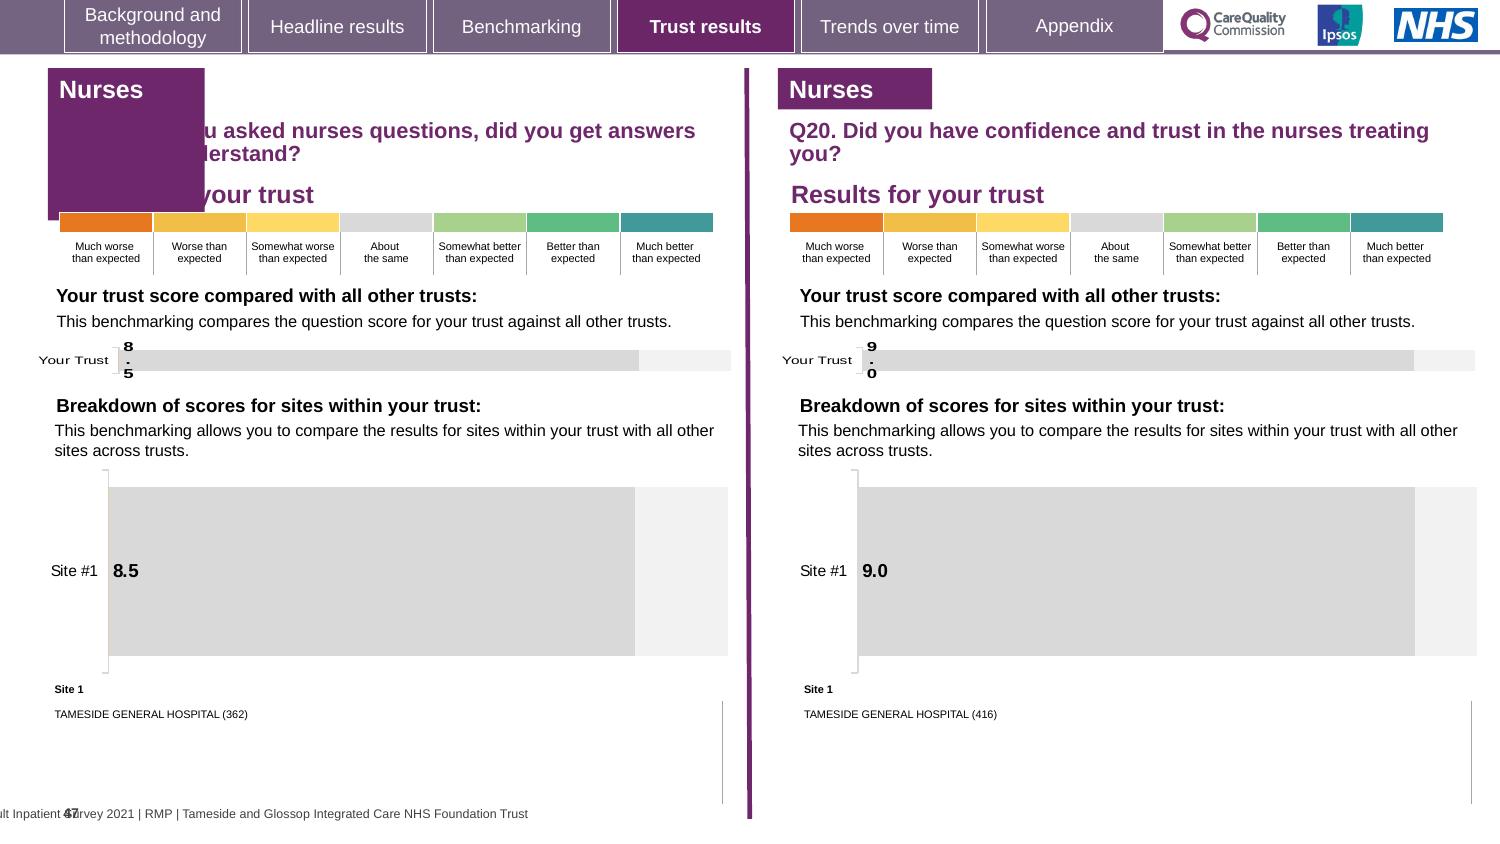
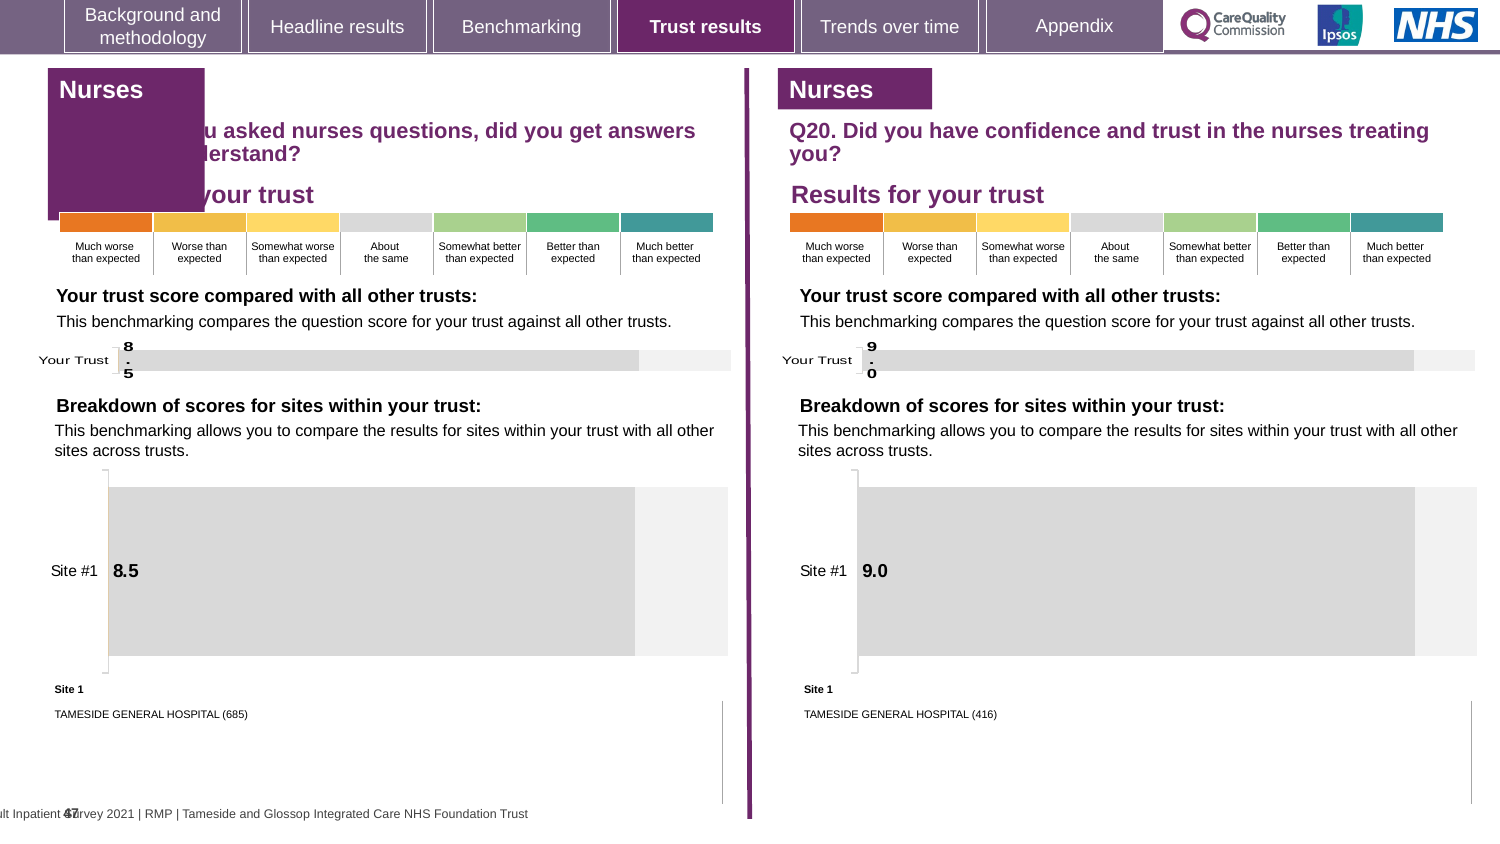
362: 362 -> 685 (235, 714)
